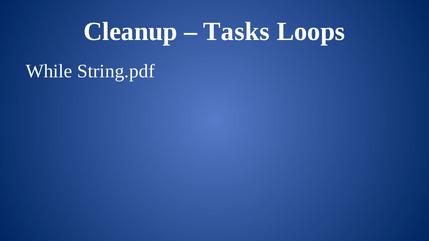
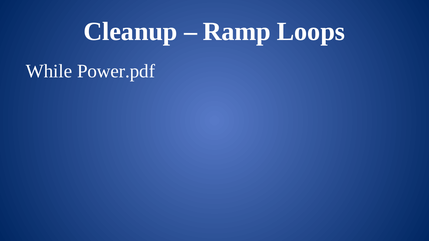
Tasks: Tasks -> Ramp (237, 32)
String.pdf: String.pdf -> Power.pdf (116, 71)
